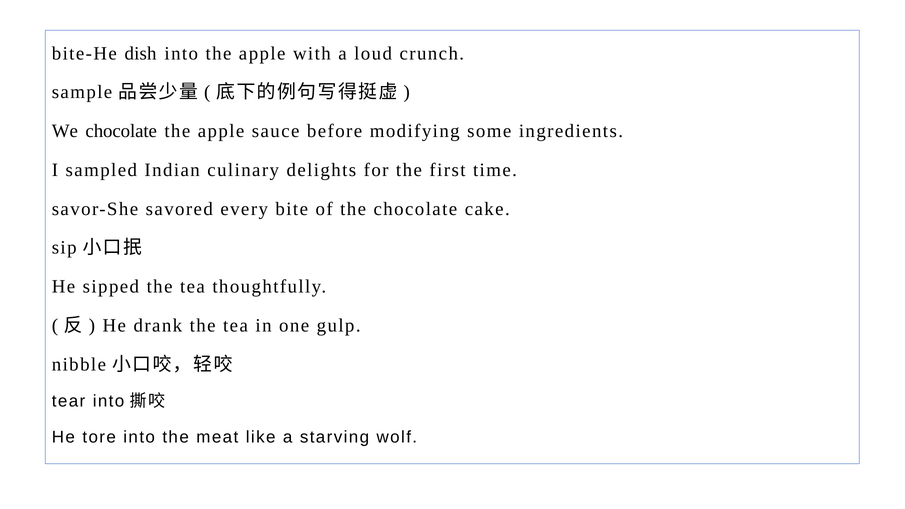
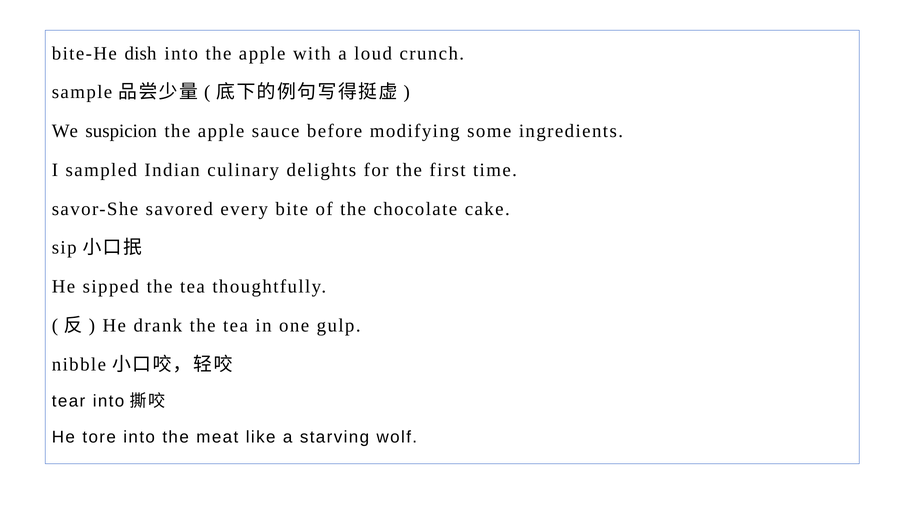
We chocolate: chocolate -> suspicion (121, 131)
